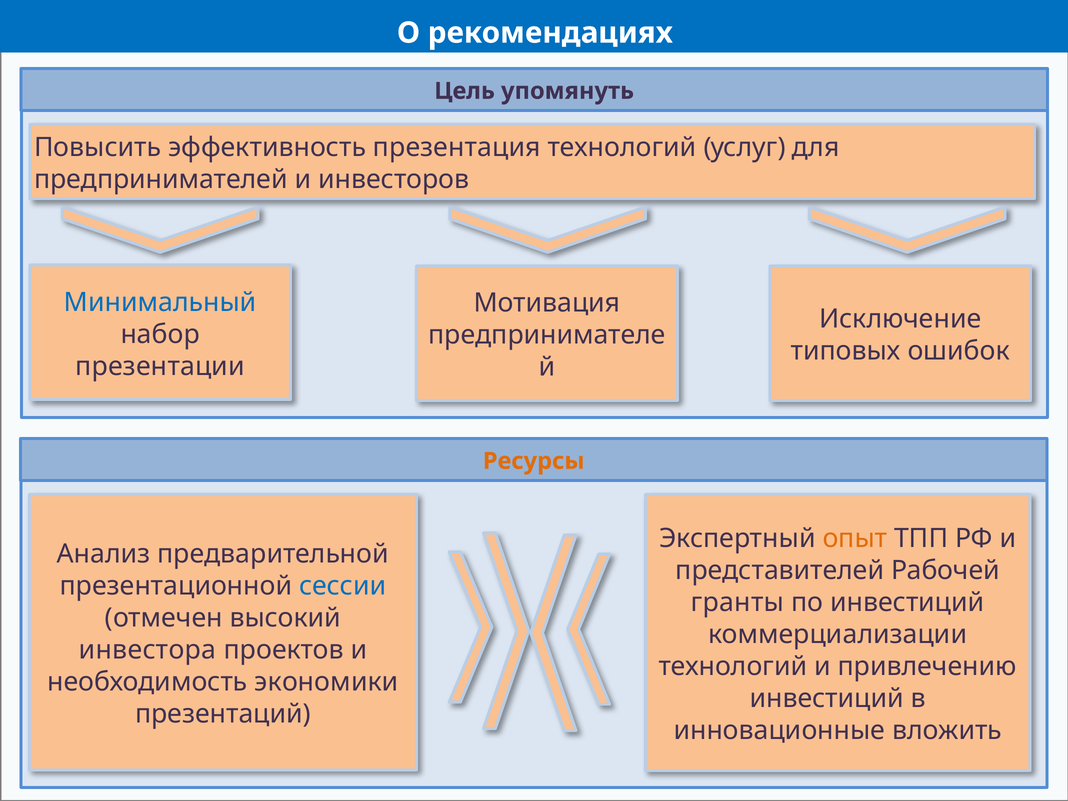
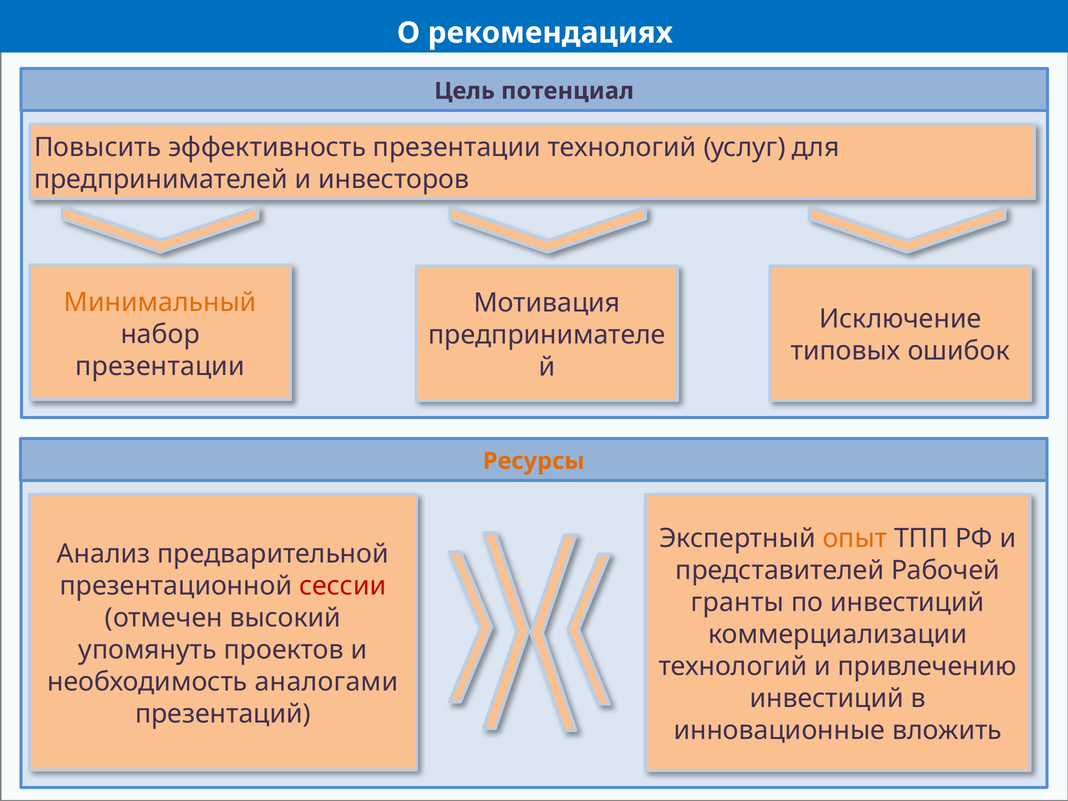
упомянуть: упомянуть -> потенциал (567, 91)
эффективность презентация: презентация -> презентации (457, 147)
Минимальный colour: blue -> orange (160, 302)
сессии colour: blue -> red (343, 586)
инвестора: инвестора -> упомянуть (148, 650)
экономики: экономики -> аналогами (326, 682)
